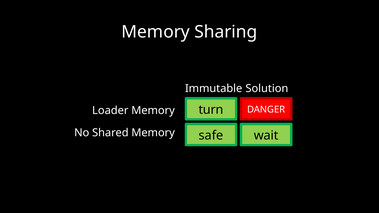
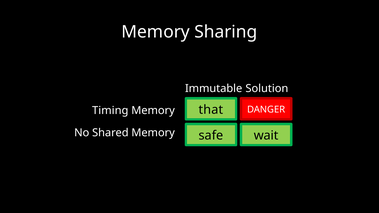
turn: turn -> that (211, 110)
Loader: Loader -> Timing (110, 111)
